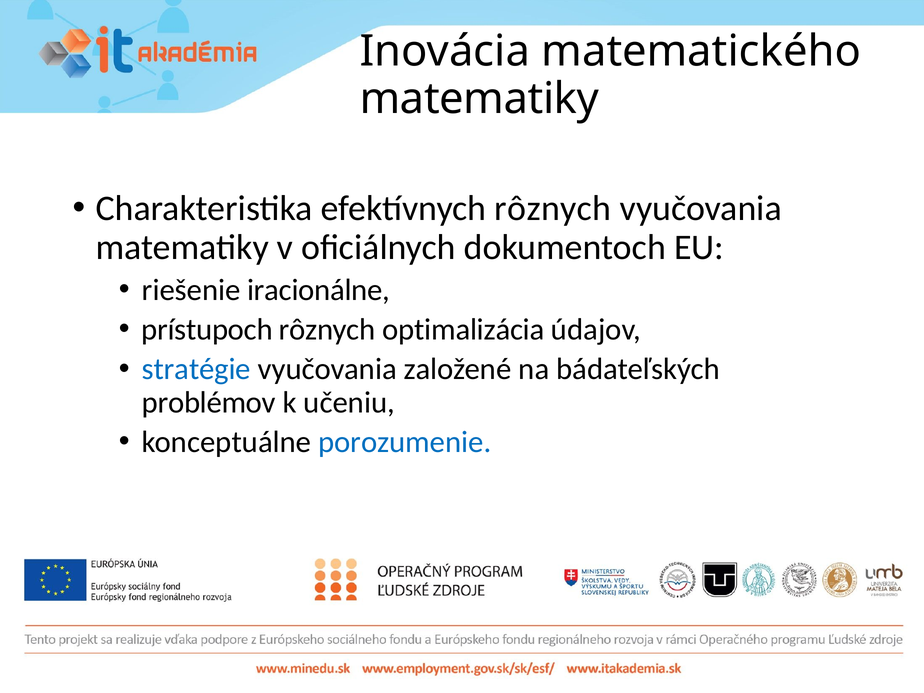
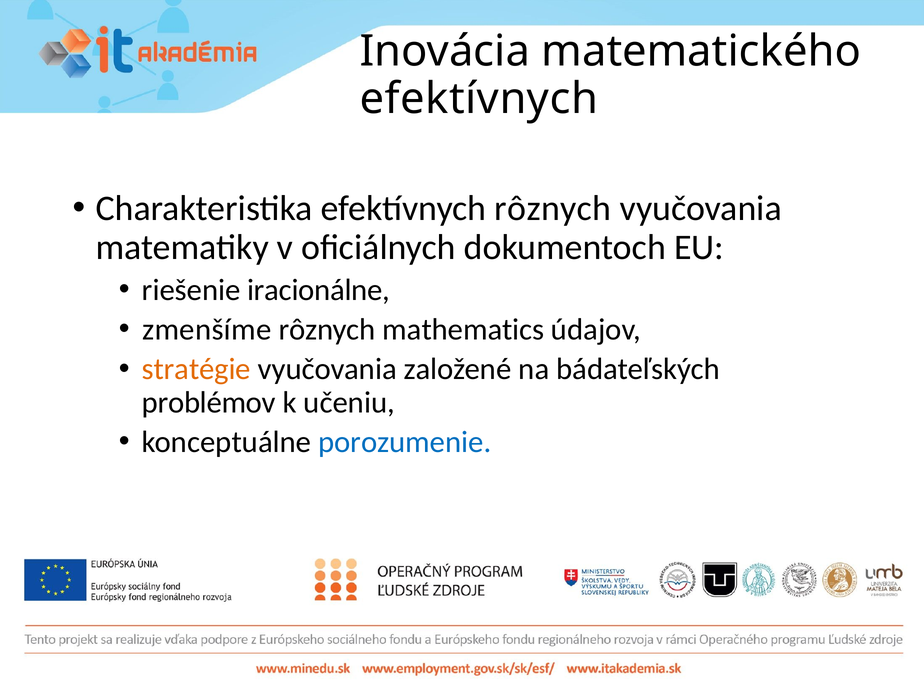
matematiky: matematiky -> efektívnych (479, 99)
prístupoch: prístupoch -> zmenšíme (207, 329)
optimalizácia: optimalizácia -> mathematics (463, 329)
stratégie colour: blue -> orange (196, 369)
